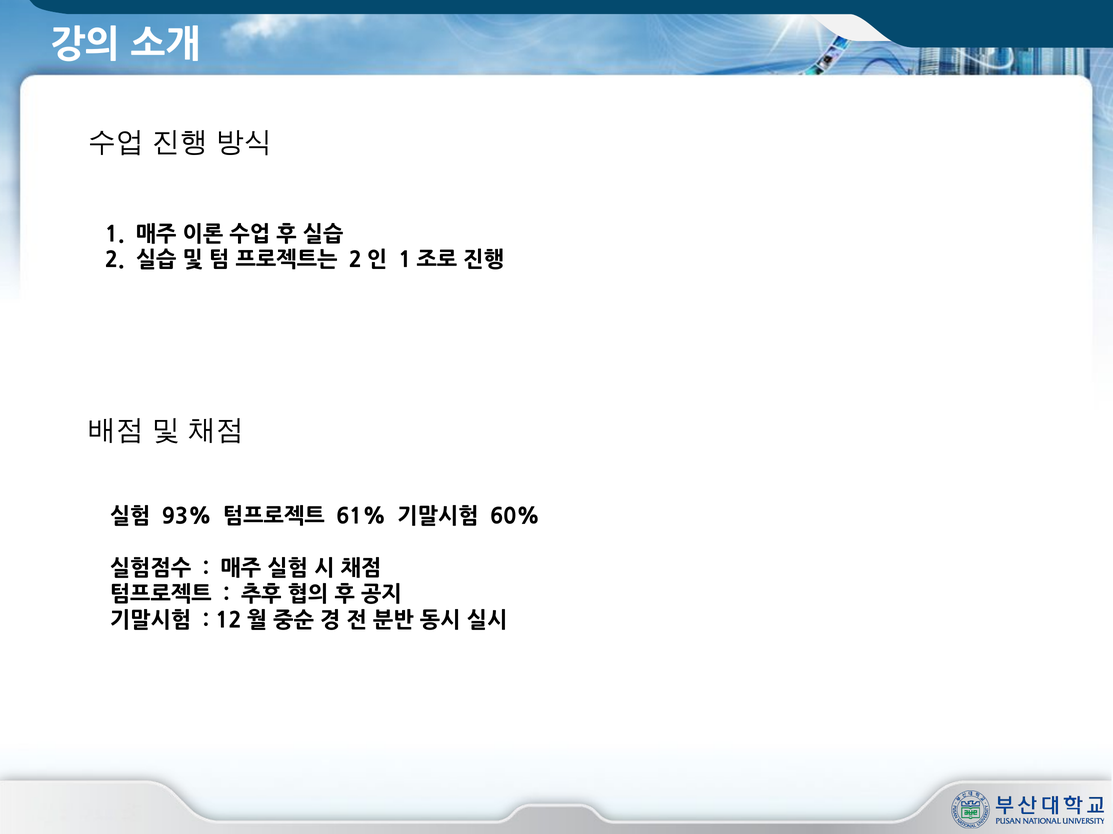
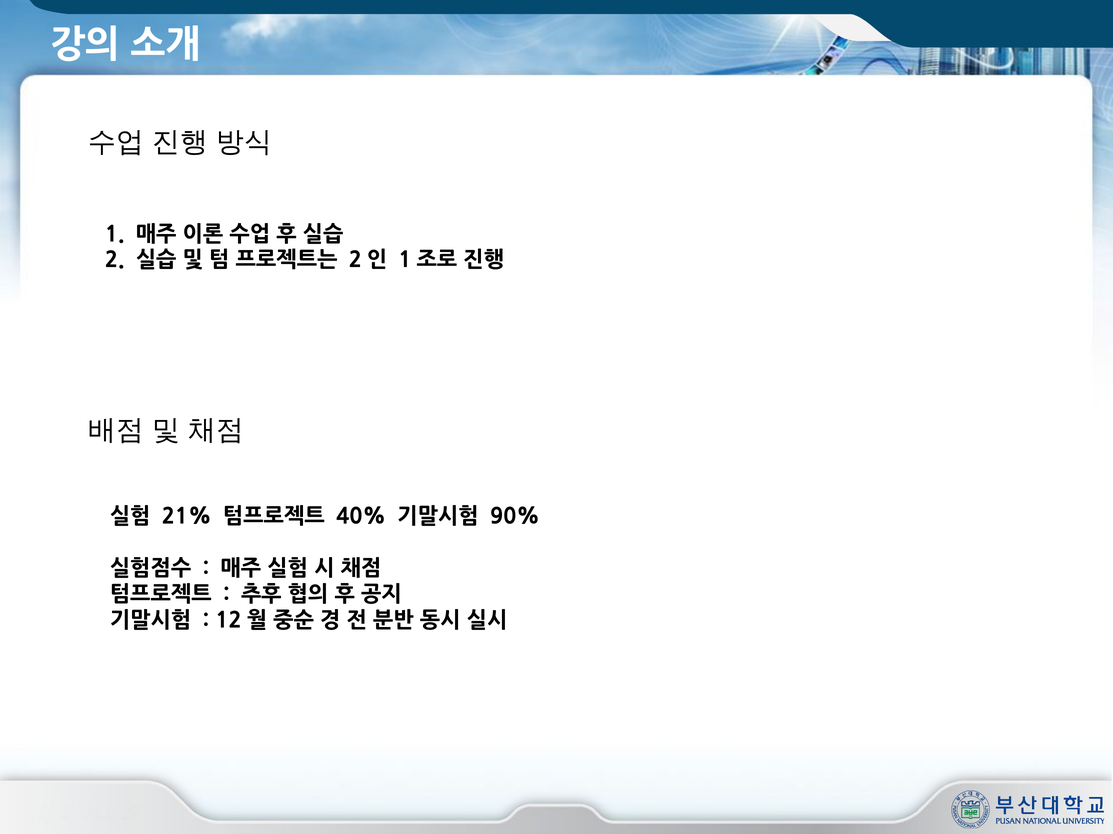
93%: 93% -> 21% (187, 517)
61%: 61% -> 40% (361, 517)
60%: 60% -> 90% (515, 517)
